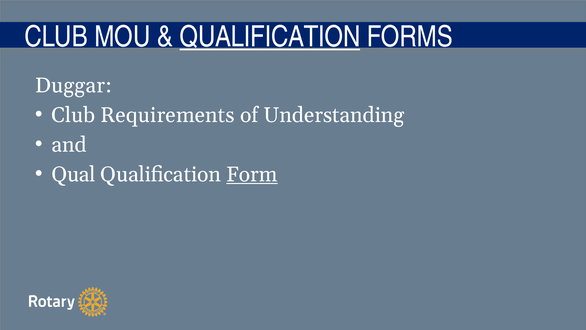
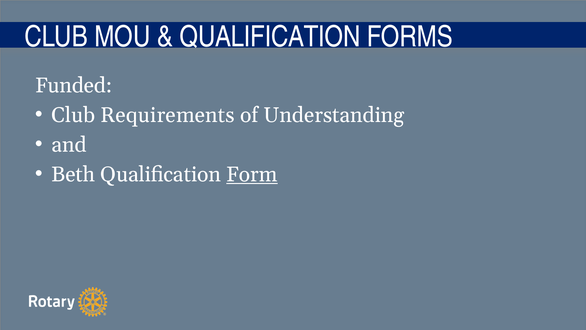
QUALIFICATION underline: present -> none (270, 37)
Duggar: Duggar -> Funded (74, 85)
Qual: Qual -> Beth (73, 174)
